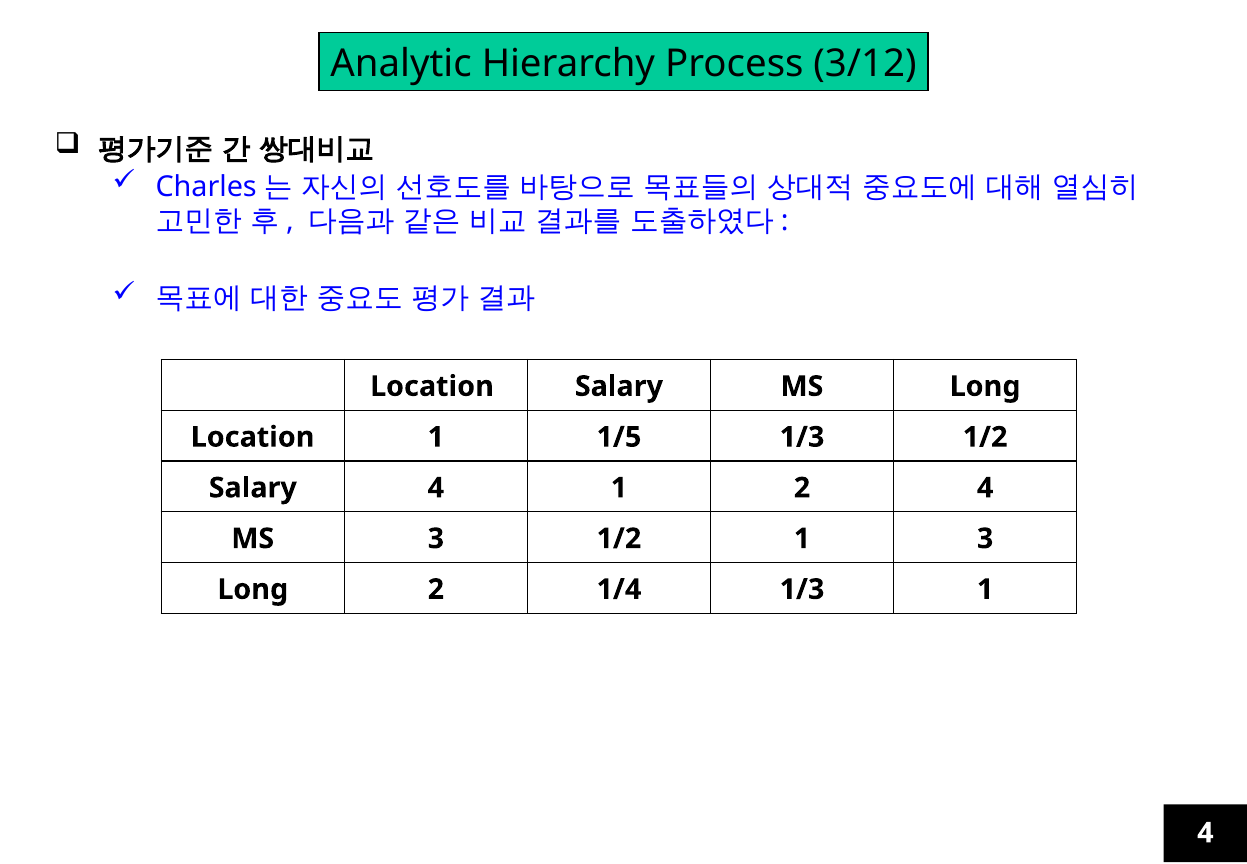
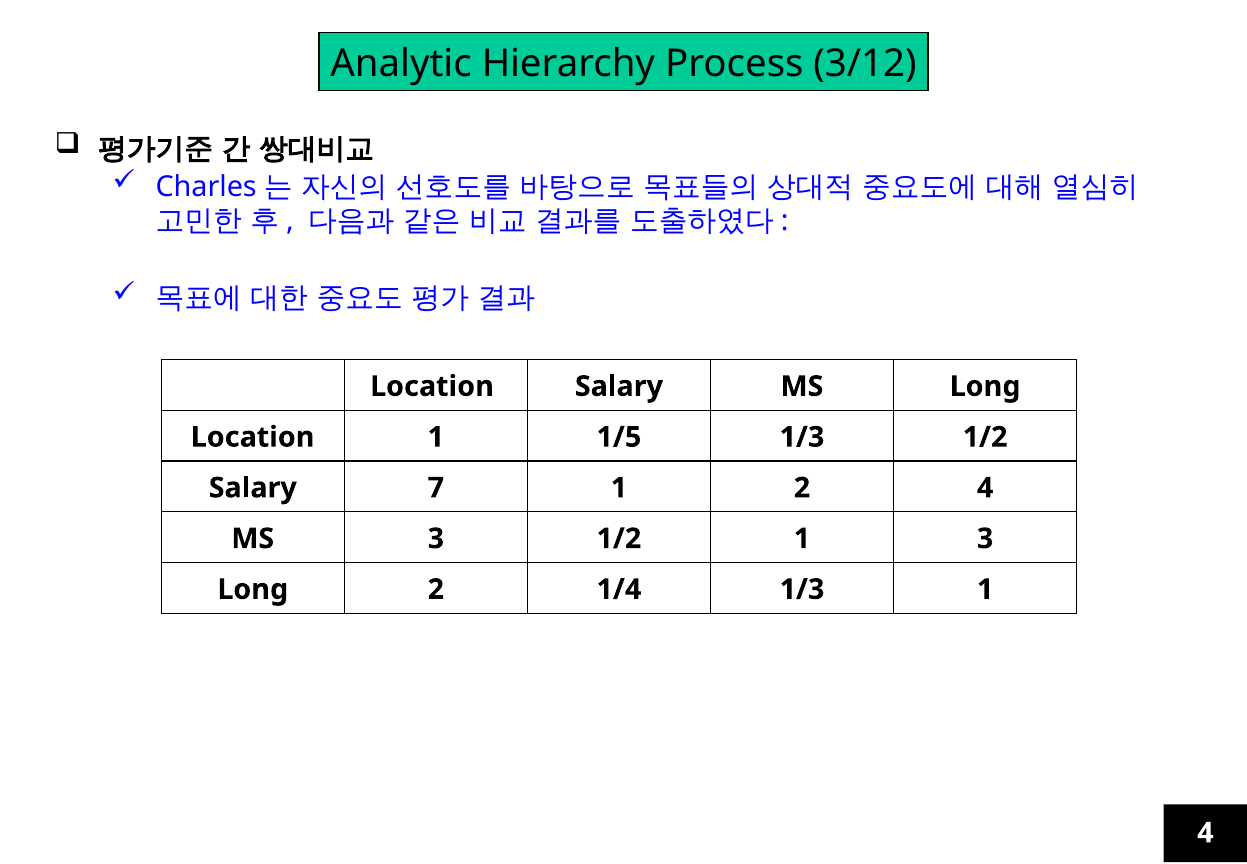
Salary 4: 4 -> 7 (436, 488)
